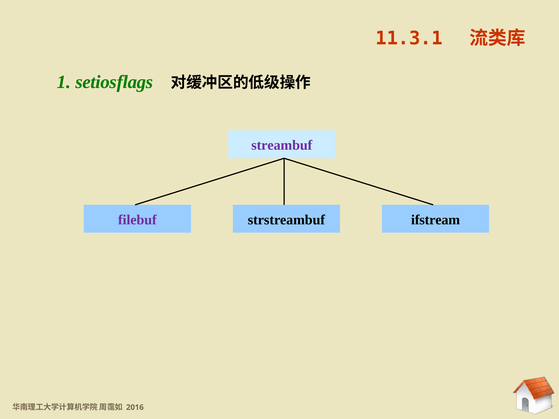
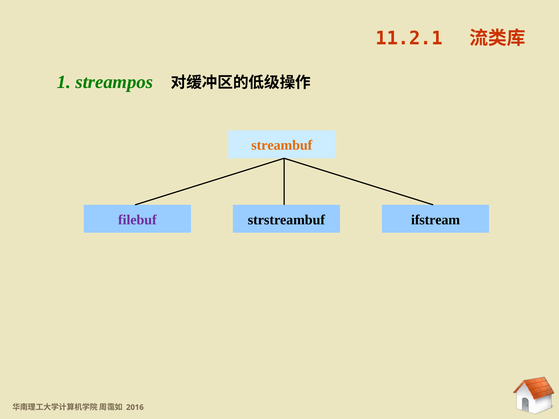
11.3.1: 11.3.1 -> 11.2.1 (409, 39)
setiosflags: setiosflags -> streampos (114, 82)
streambuf colour: purple -> orange (282, 145)
